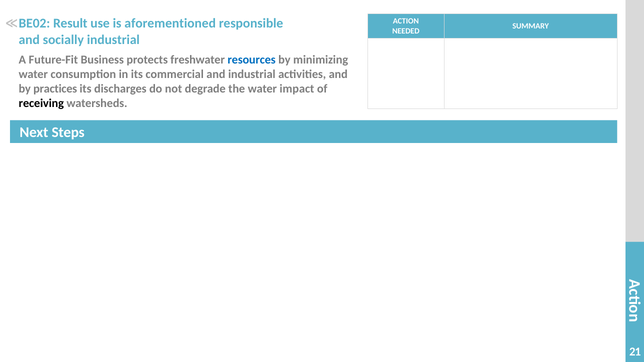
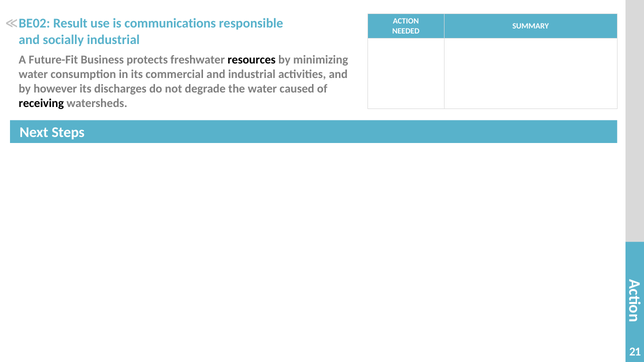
aforementioned: aforementioned -> communications (170, 24)
resources colour: blue -> black (252, 60)
practices: practices -> however (55, 89)
impact: impact -> caused (297, 89)
